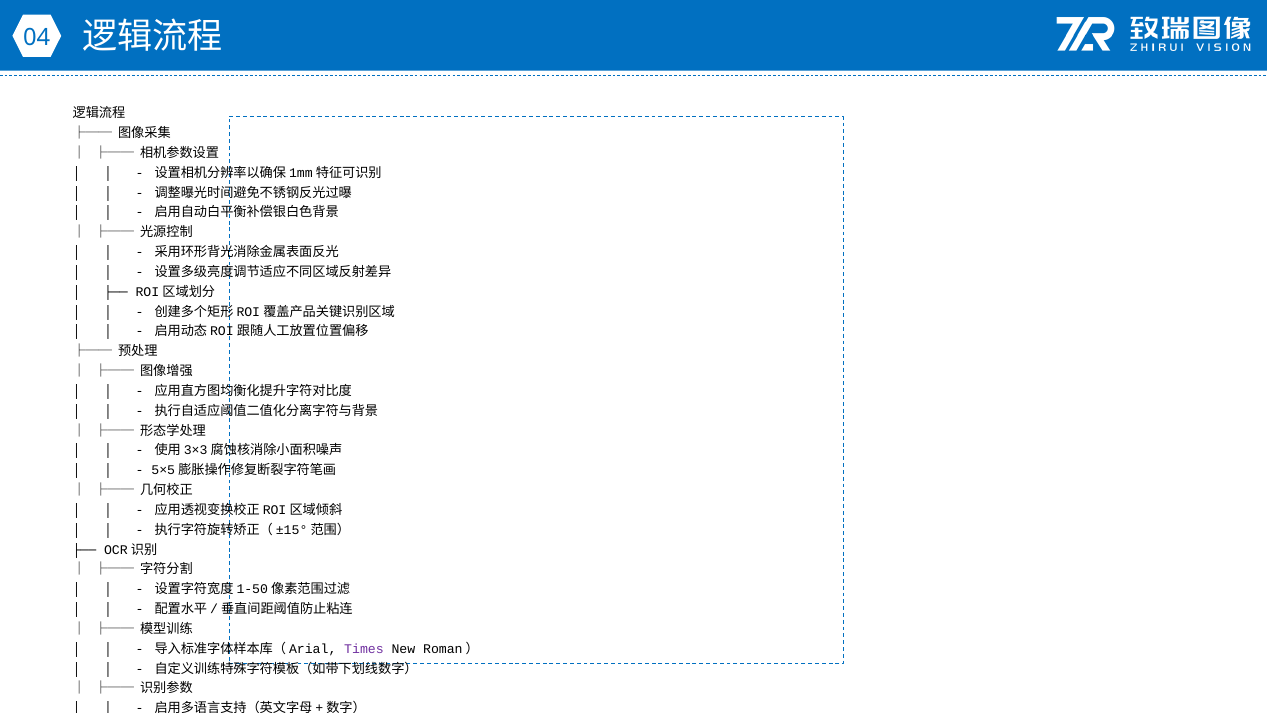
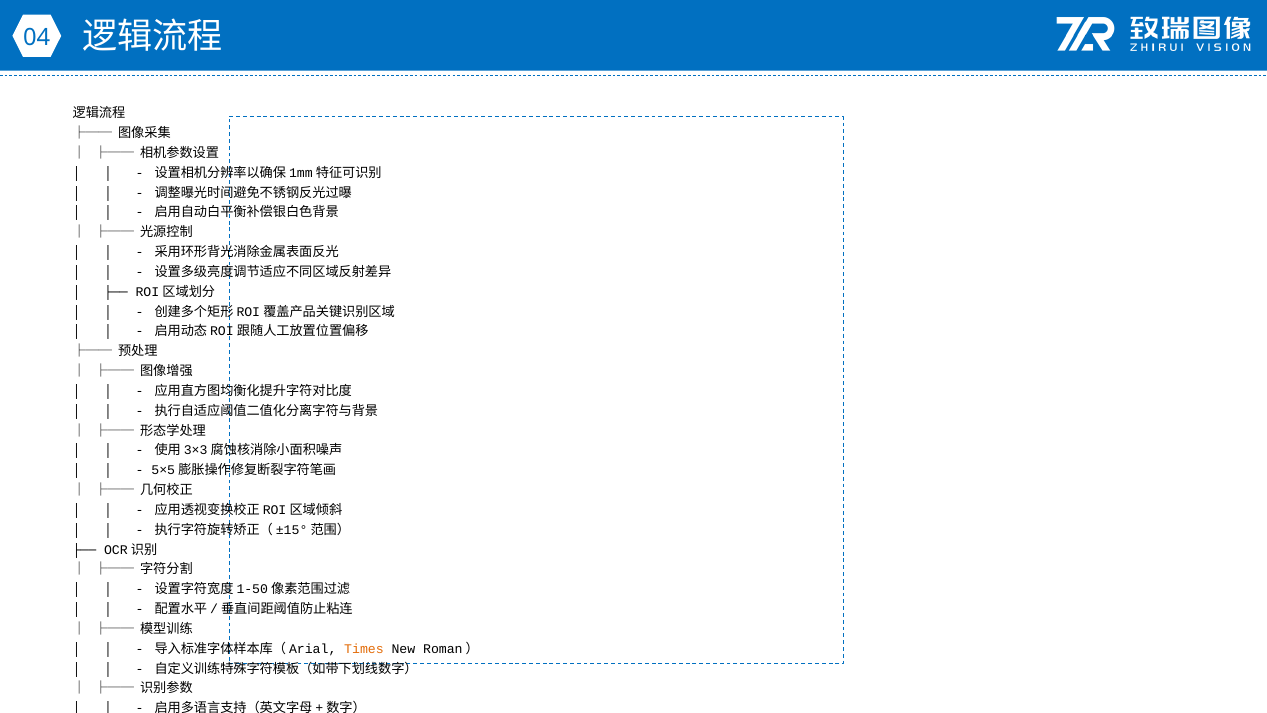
Times colour: purple -> orange (364, 649)
